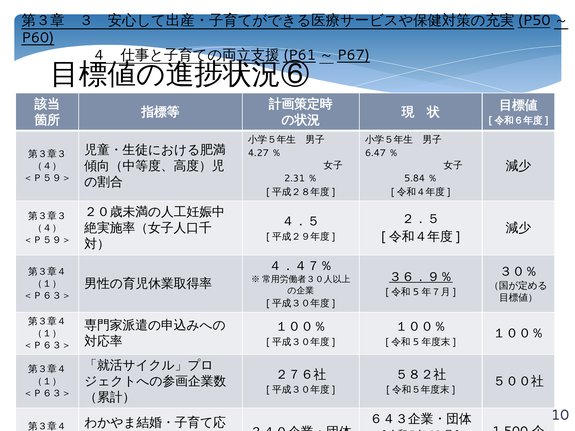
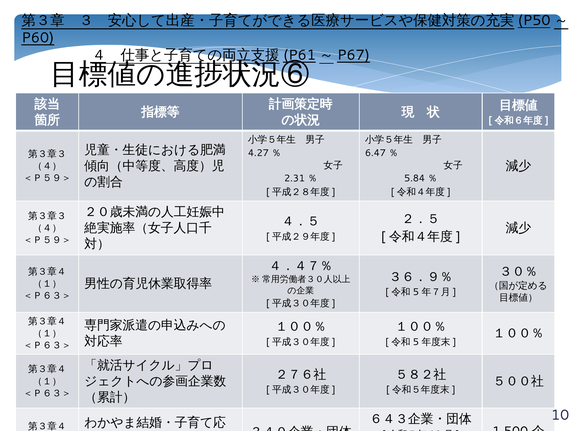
３６．９％ underline: present -> none (421, 277)
